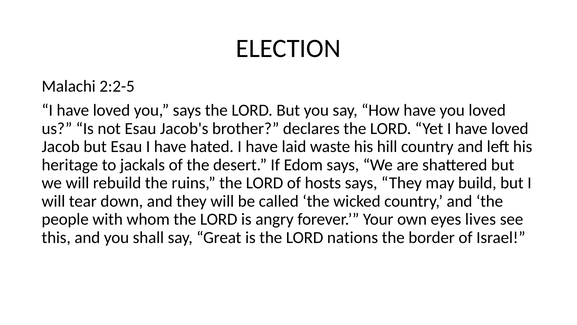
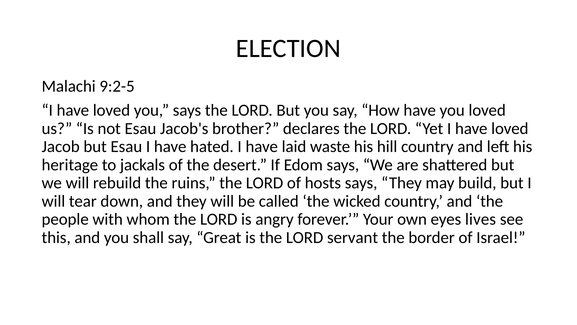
2:2-5: 2:2-5 -> 9:2-5 (117, 86)
nations: nations -> servant (353, 237)
